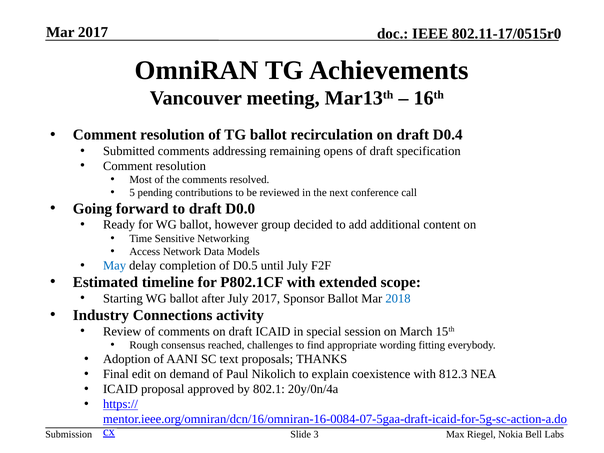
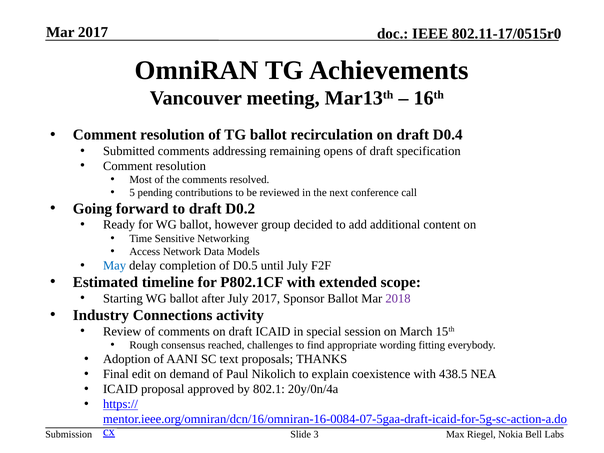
D0.0: D0.0 -> D0.2 (240, 209)
2018 colour: blue -> purple (398, 299)
812.3: 812.3 -> 438.5 (453, 374)
